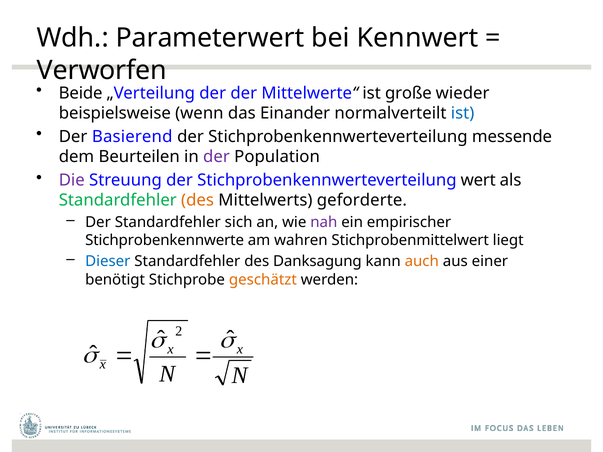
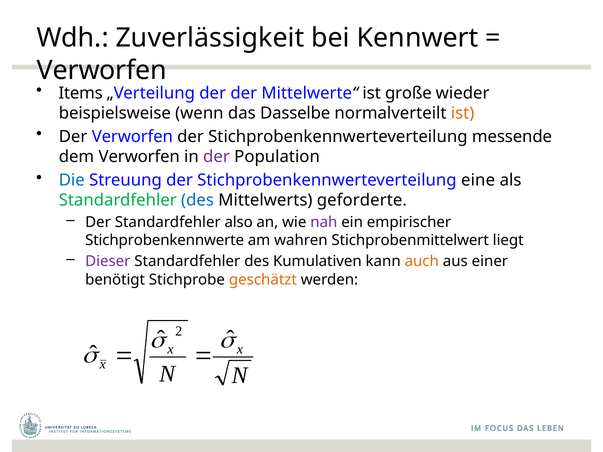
Parameterwert: Parameterwert -> Zuverlässigkeit (210, 38)
Beide: Beide -> Items (81, 93)
Einander: Einander -> Dasselbe (295, 113)
ist colour: blue -> orange (463, 113)
Der Basierend: Basierend -> Verworfen (132, 137)
dem Beurteilen: Beurteilen -> Verworfen (139, 157)
Die colour: purple -> blue (72, 180)
wert: wert -> eine (478, 180)
des colour: orange -> blue (198, 200)
sich: sich -> also (239, 222)
Dieser colour: blue -> purple (108, 262)
Danksagung: Danksagung -> Kumulativen (317, 262)
